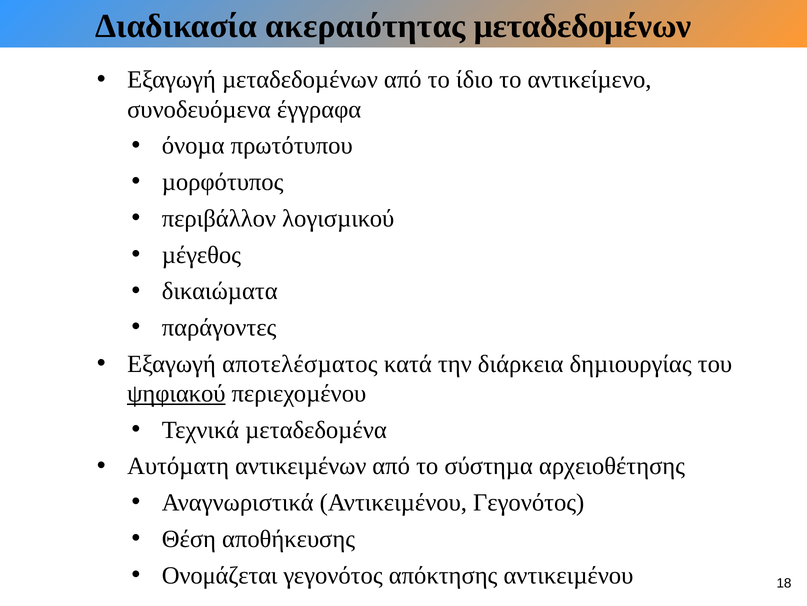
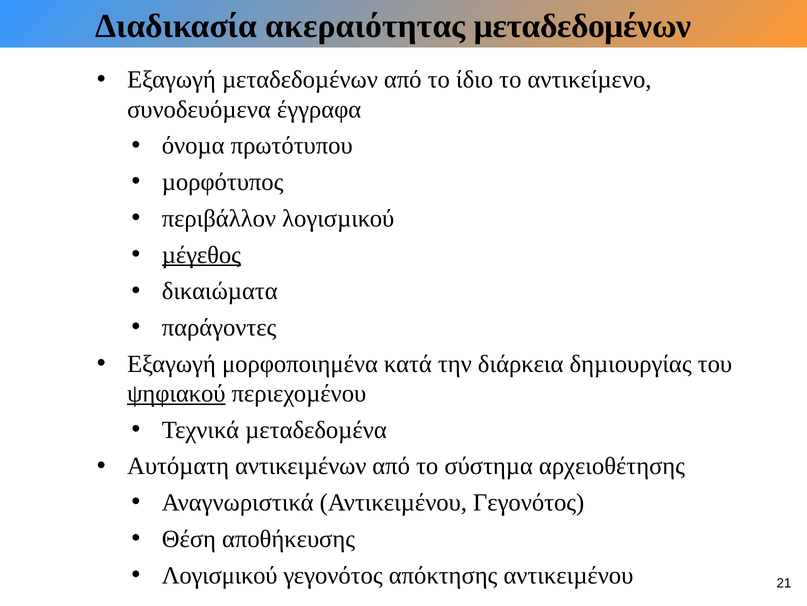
µέγεθος underline: none -> present (201, 255)
αποτελέσµατος: αποτελέσµατος -> μορφοποιημένα (300, 363)
Ονομάζεται: Ονομάζεται -> Λογισμικού (220, 575)
18: 18 -> 21 (784, 582)
